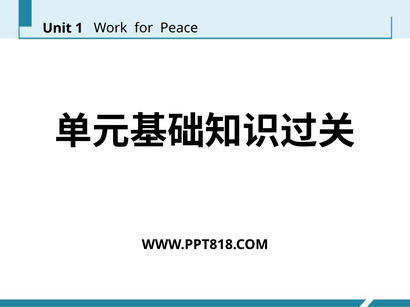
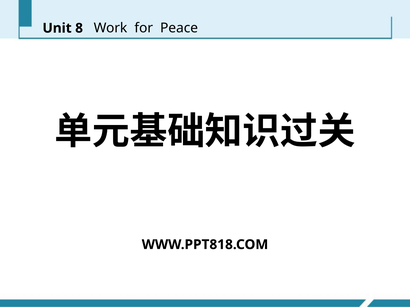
1: 1 -> 8 (79, 28)
